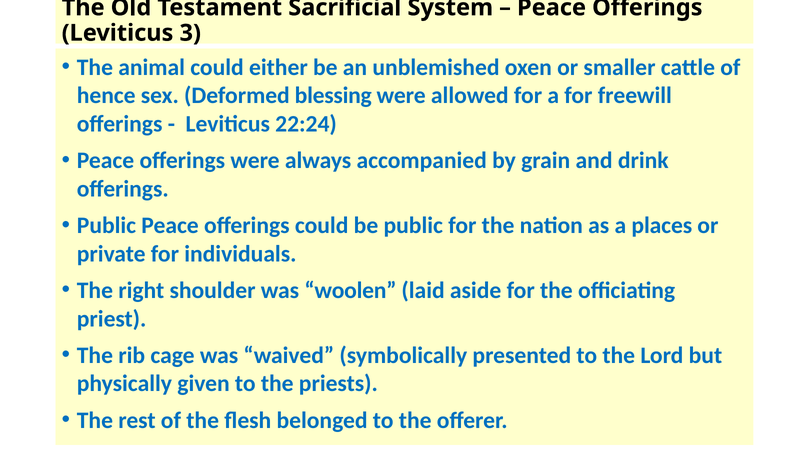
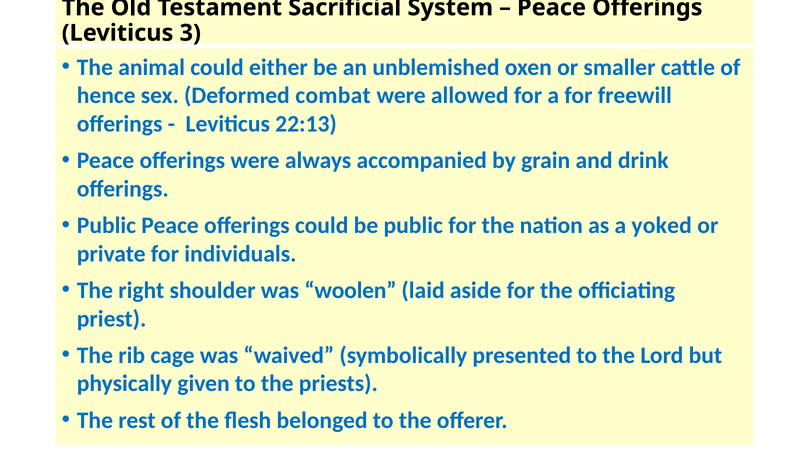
blessing: blessing -> combat (333, 96)
22:24: 22:24 -> 22:13 (306, 124)
places: places -> yoked (662, 226)
